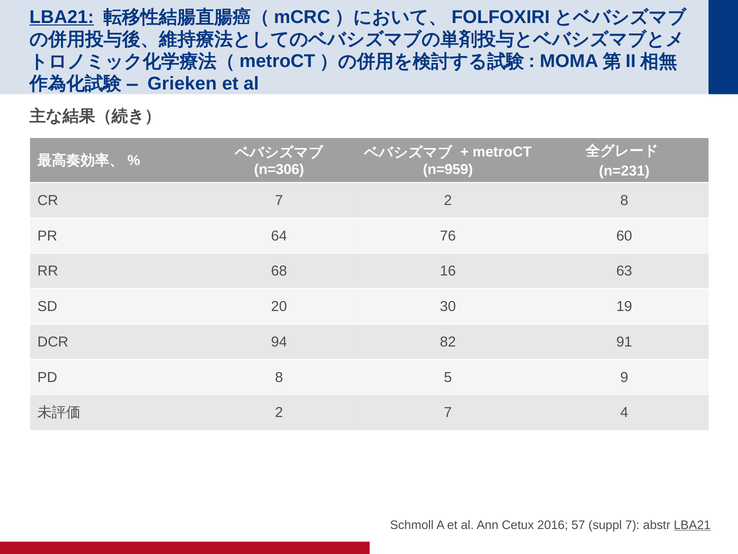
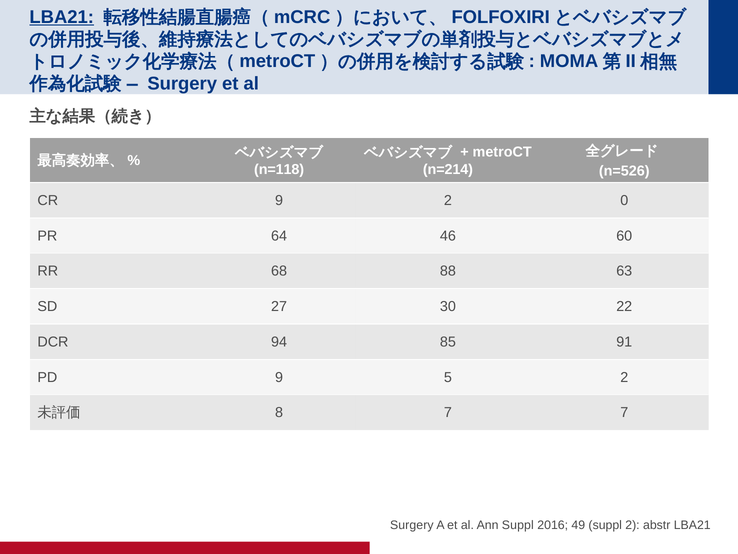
Grieken: Grieken -> Surgery (182, 83)
n=306: n=306 -> n=118 (279, 169)
n=959: n=959 -> n=214 (448, 169)
n=231: n=231 -> n=526 (624, 171)
CR 7: 7 -> 9 (279, 200)
2 8: 8 -> 0 (624, 200)
76: 76 -> 46 (448, 236)
16: 16 -> 88 (448, 271)
20: 20 -> 27 (279, 306)
19: 19 -> 22 (624, 306)
82: 82 -> 85 (448, 342)
PD 8: 8 -> 9 (279, 377)
5 9: 9 -> 2 (624, 377)
2: 2 -> 8 (279, 412)
7 4: 4 -> 7 (624, 412)
Schmoll: Schmoll -> Surgery (412, 524)
Ann Cetux: Cetux -> Suppl (518, 524)
57: 57 -> 49 (578, 524)
suppl 7: 7 -> 2 (632, 524)
LBA21 underline: present -> none (692, 524)
